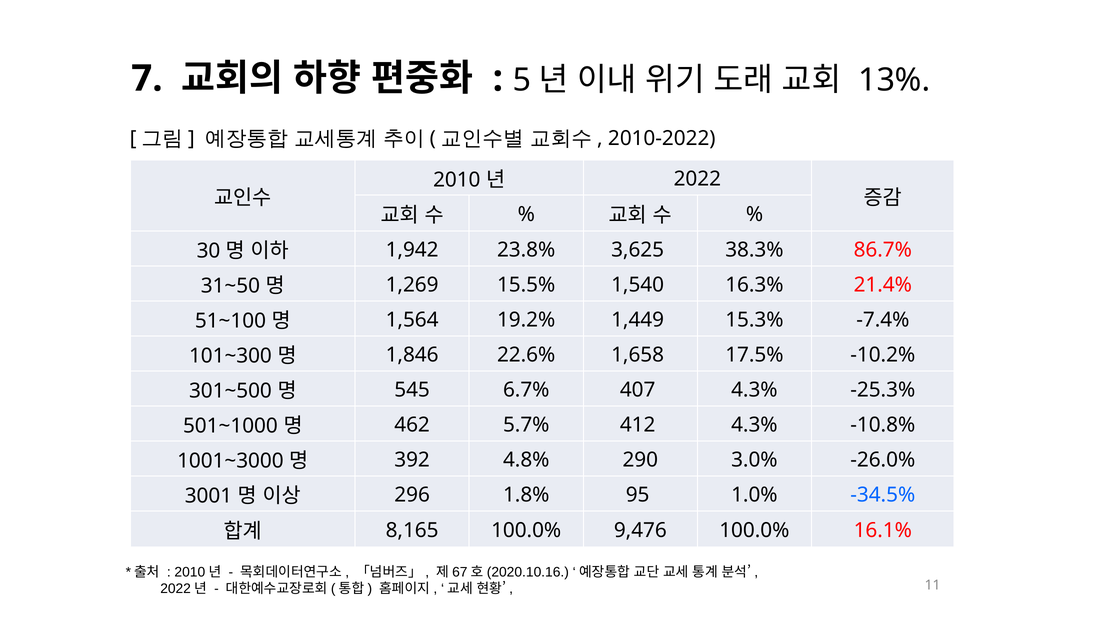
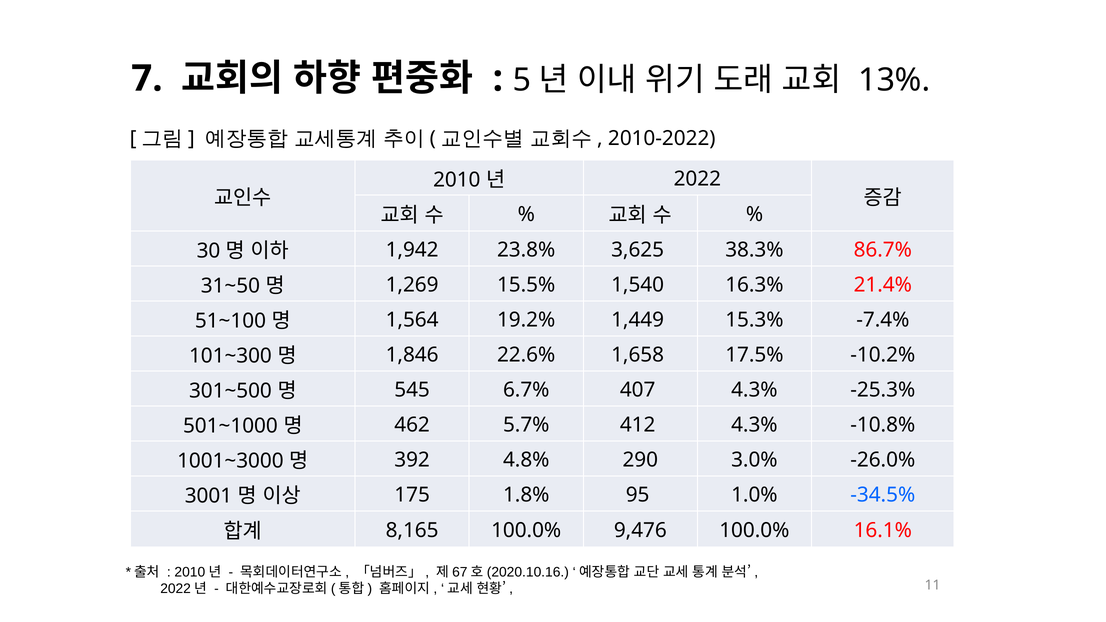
296: 296 -> 175 (412, 495)
